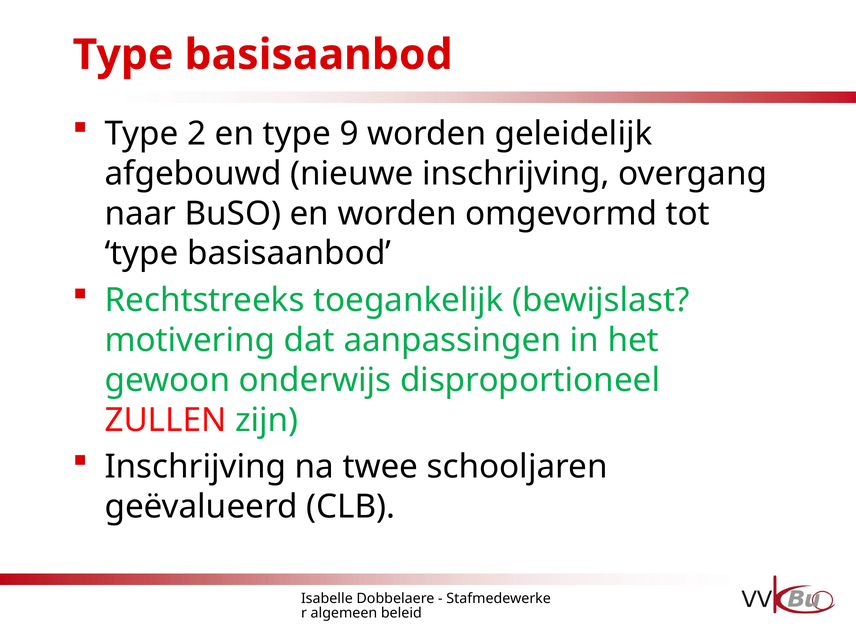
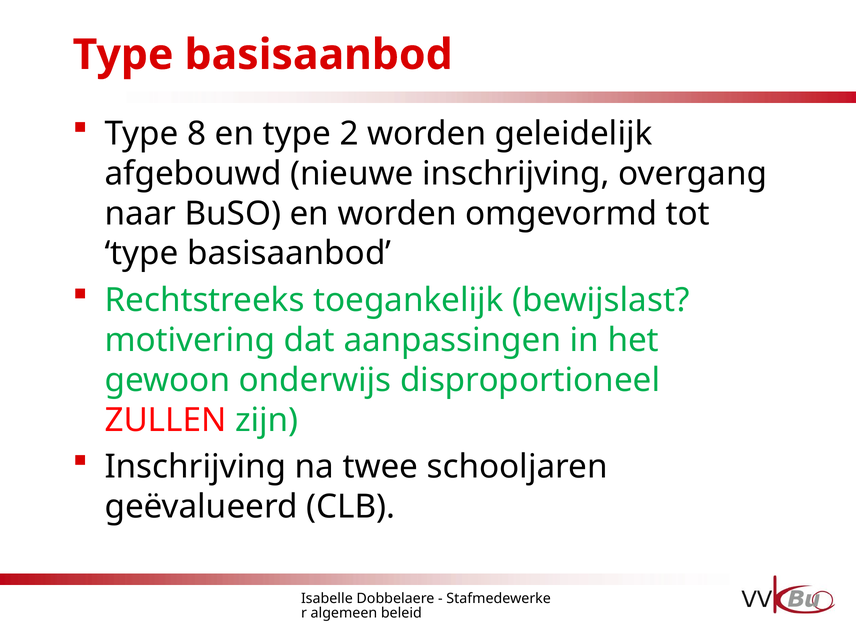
2: 2 -> 8 (197, 134)
9: 9 -> 2 (349, 134)
